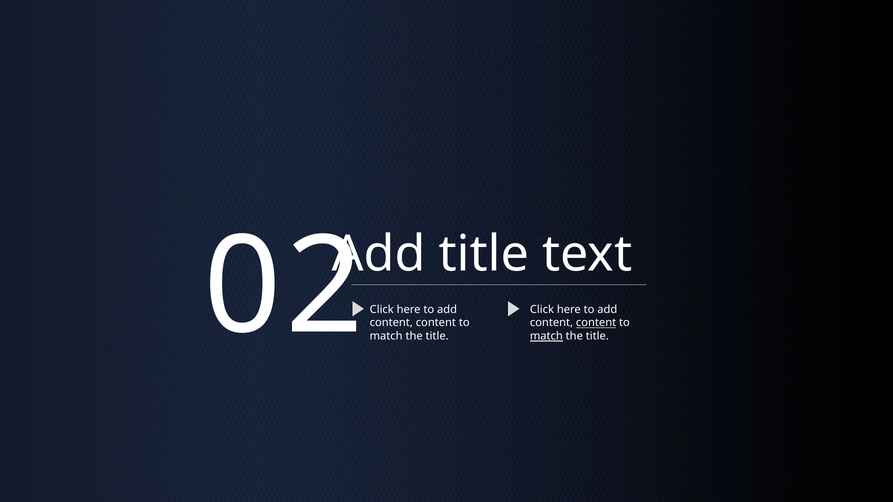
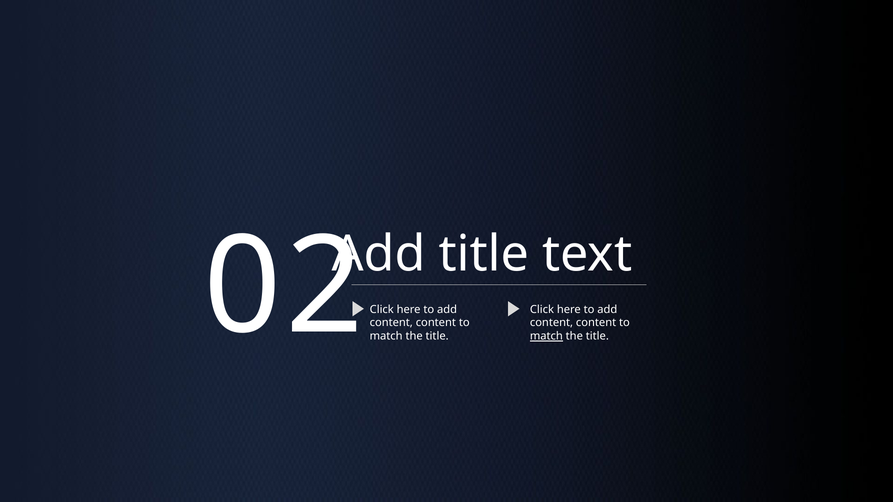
content underline: present -> none (596, 323)
